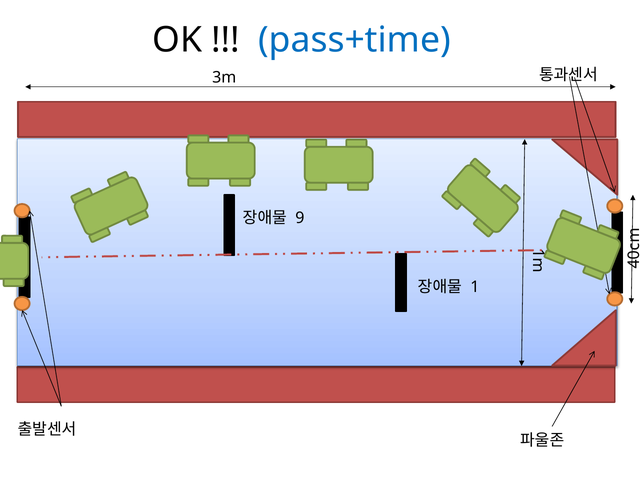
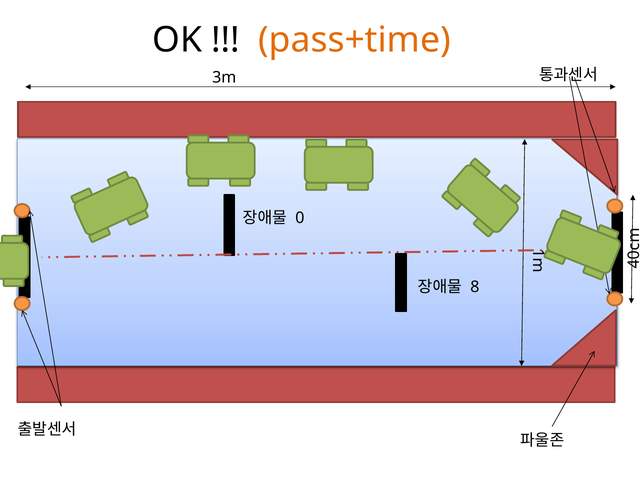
pass+time colour: blue -> orange (355, 40)
9: 9 -> 0 (300, 218)
1: 1 -> 8 (475, 287)
